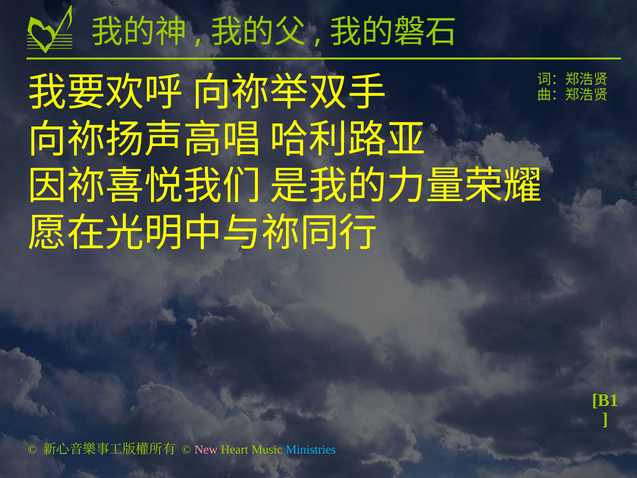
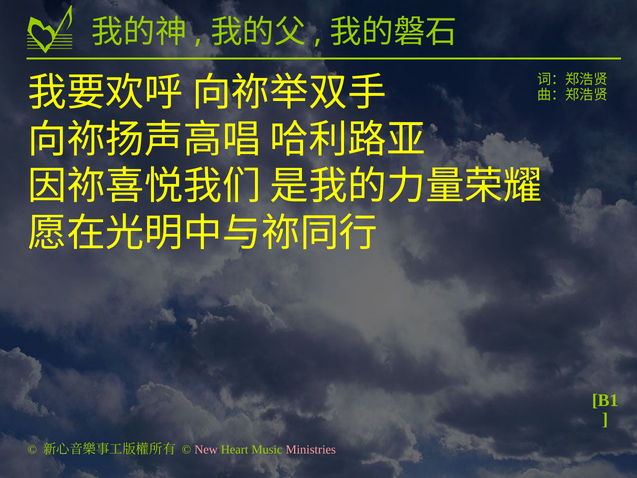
Ministries colour: light blue -> pink (311, 449)
